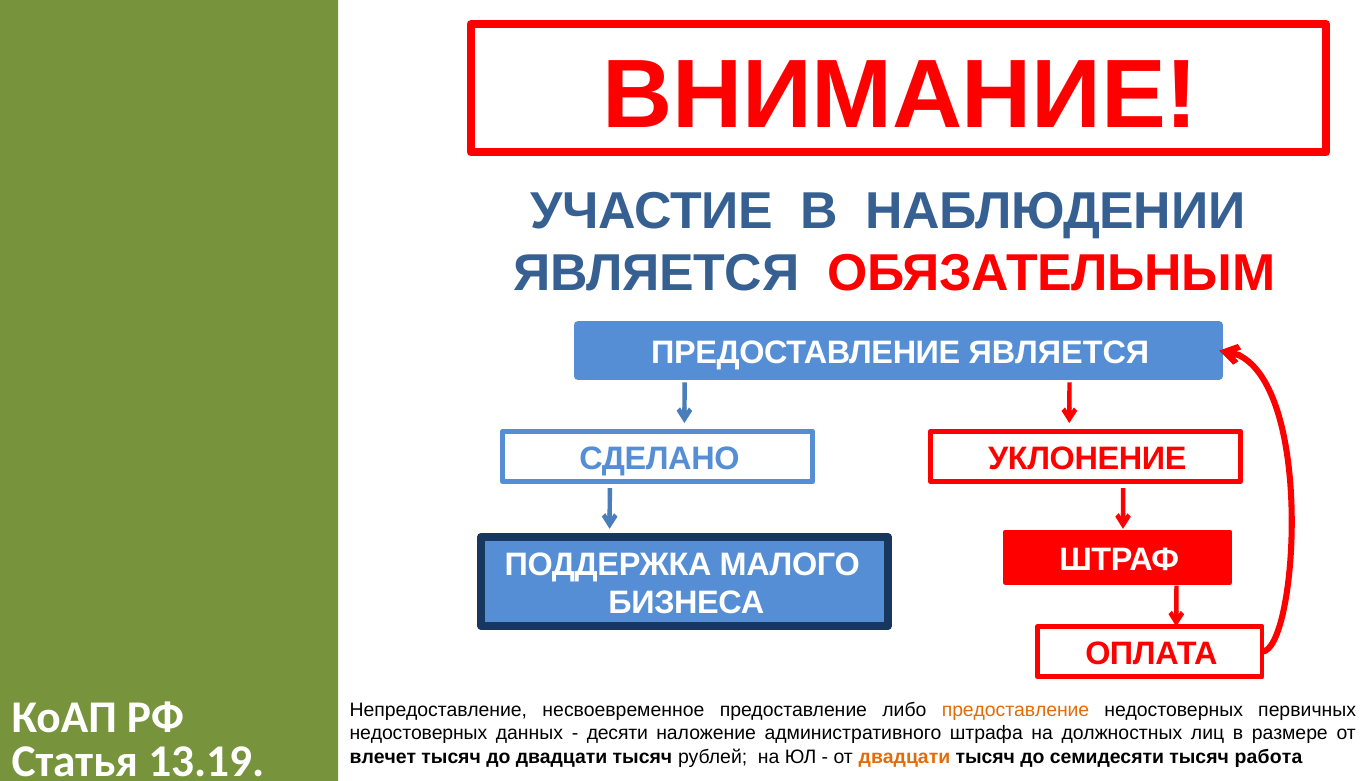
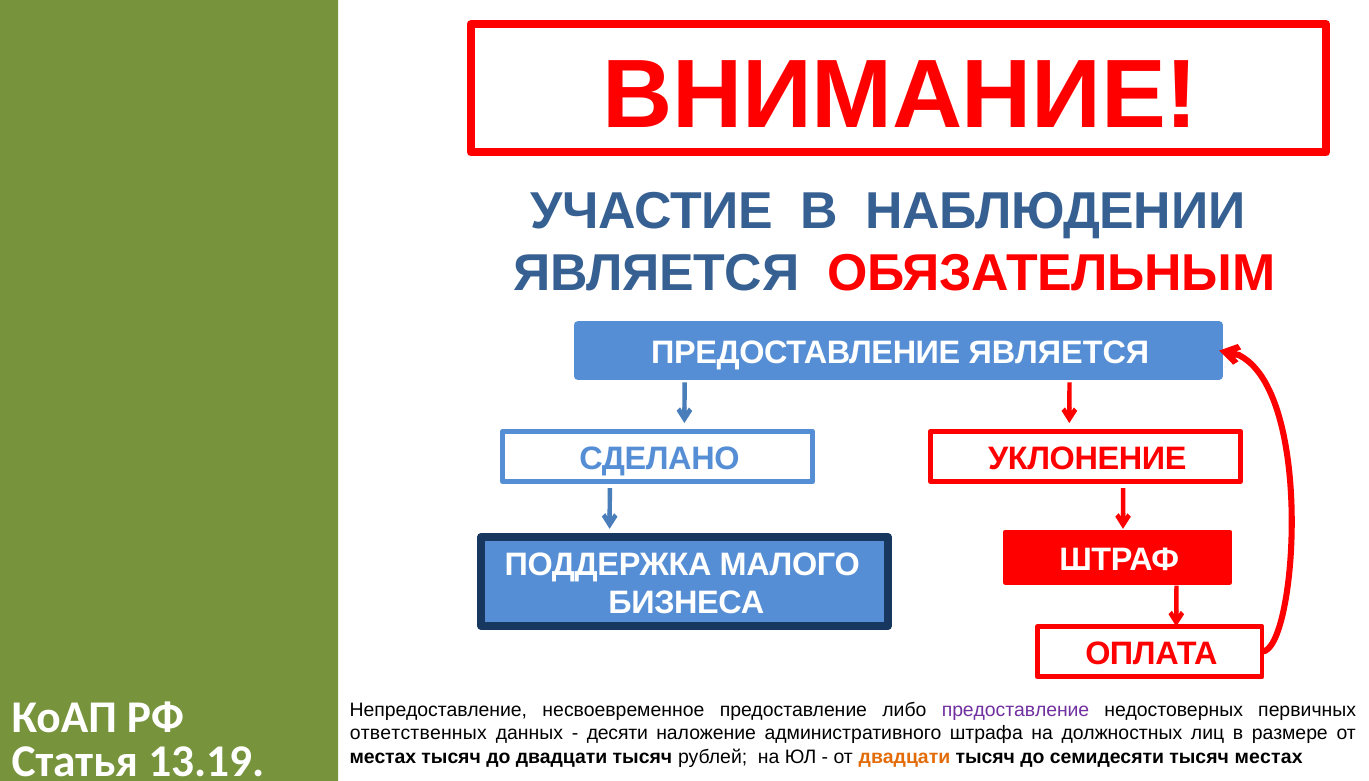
предоставление colour: orange -> purple (1016, 710)
недостоверных: недостоверных -> ответственных (418, 734)
влечет: влечет -> местах (383, 757)
тысяч работа: работа -> местах (1269, 757)
